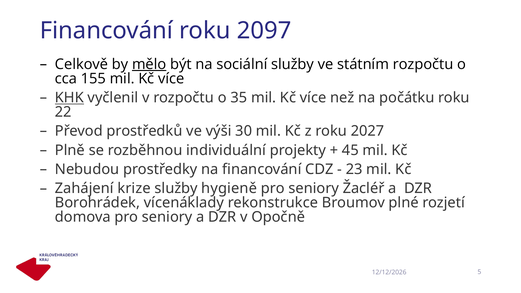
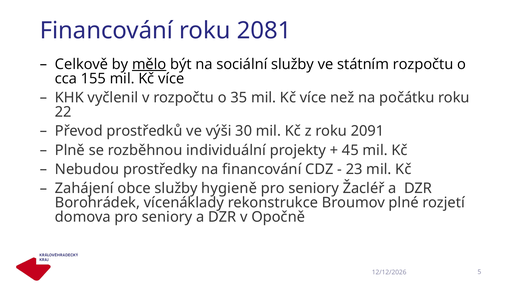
2097: 2097 -> 2081 (264, 31)
KHK underline: present -> none (69, 98)
2027: 2027 -> 2091 (368, 131)
krize: krize -> obce (134, 188)
